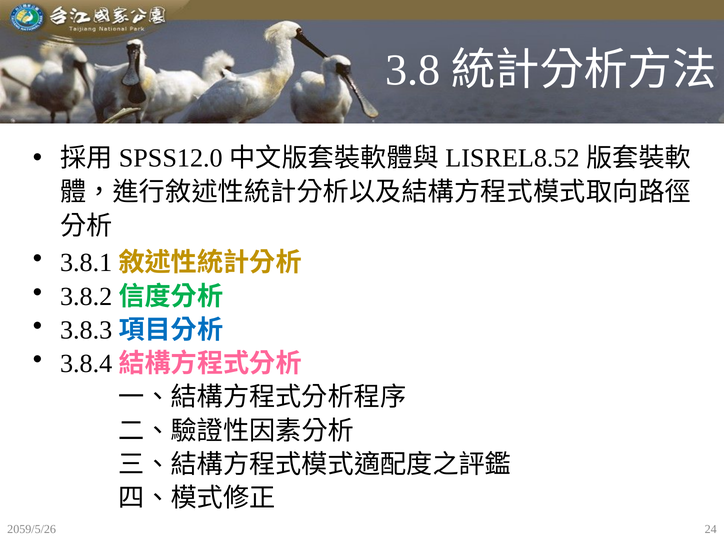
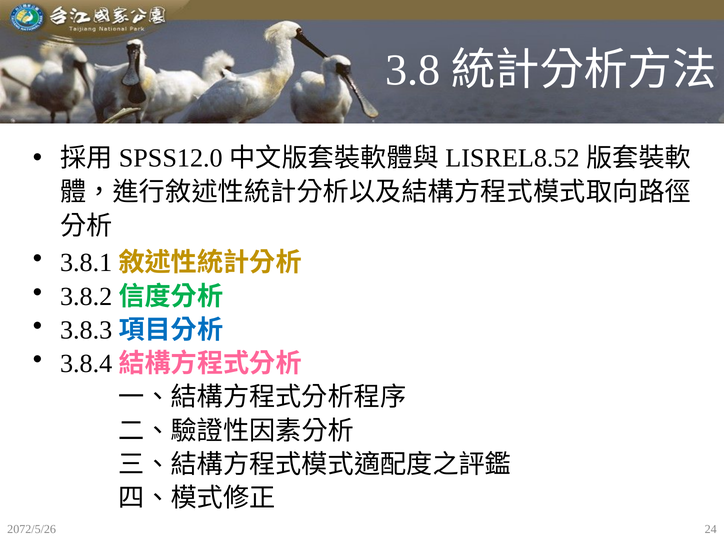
2059/5/26: 2059/5/26 -> 2072/5/26 (32, 529)
